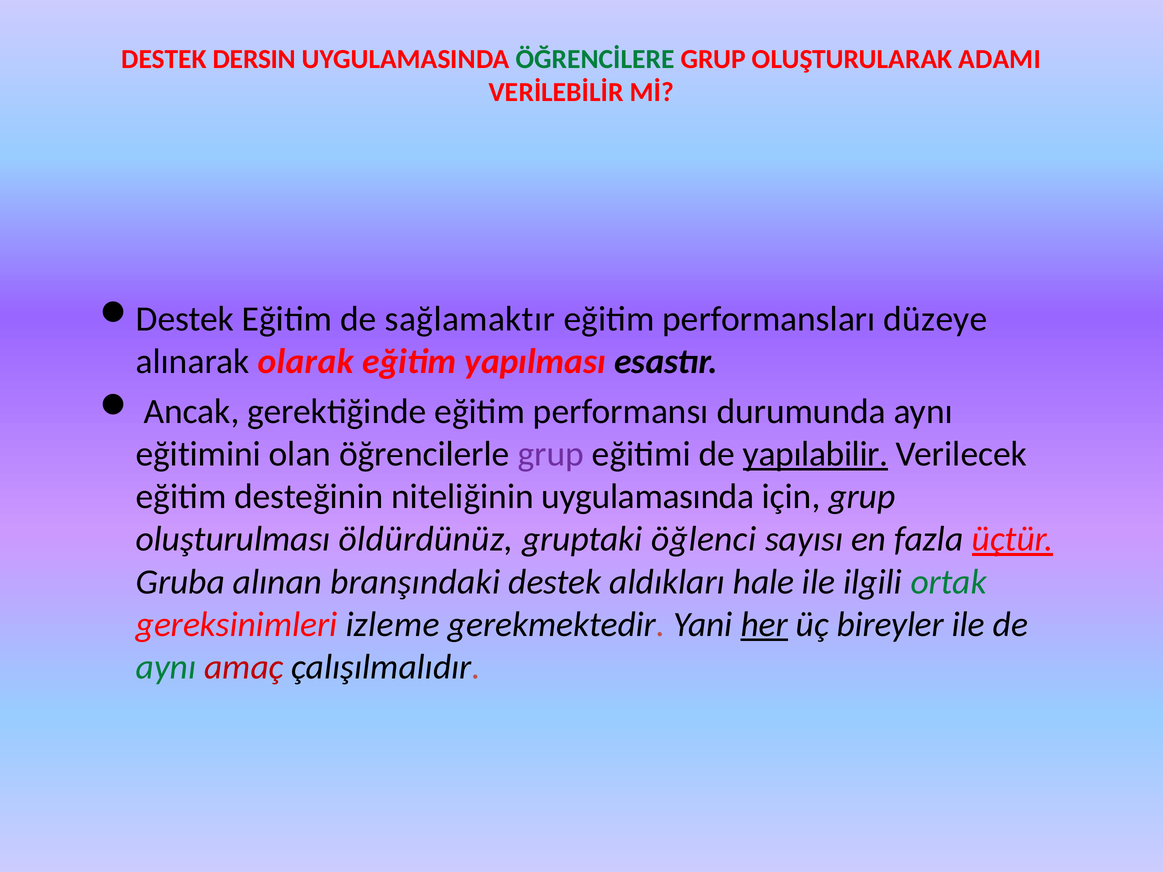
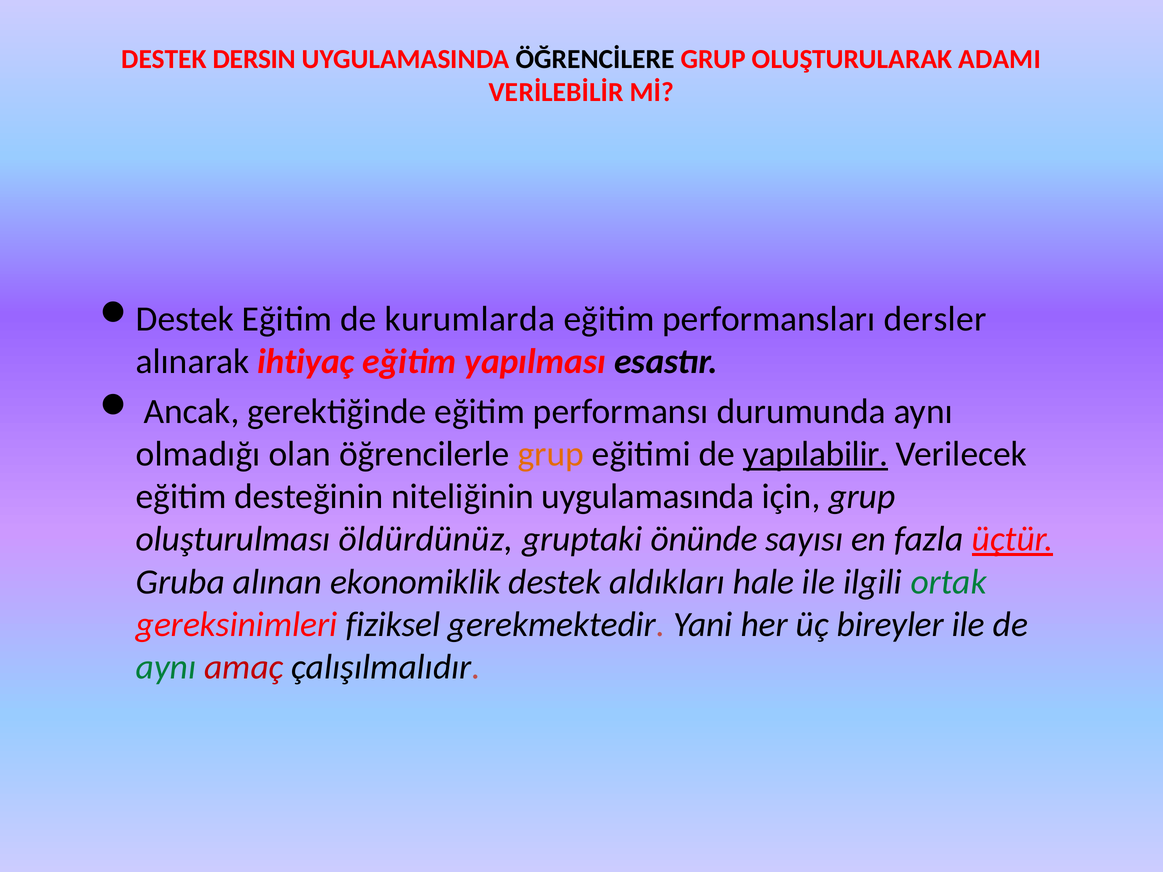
ÖĞRENCİLERE colour: green -> black (595, 59)
sağlamaktır: sağlamaktır -> kurumlarda (470, 319)
düzeye: düzeye -> dersler (935, 319)
olarak: olarak -> ihtiyaç (306, 362)
eğitimini: eğitimini -> olmadığı (198, 454)
grup colour: purple -> orange (551, 454)
öğlenci: öğlenci -> önünde (704, 539)
branşındaki: branşındaki -> ekonomiklik (415, 582)
izleme: izleme -> fiziksel (393, 625)
her underline: present -> none (764, 625)
